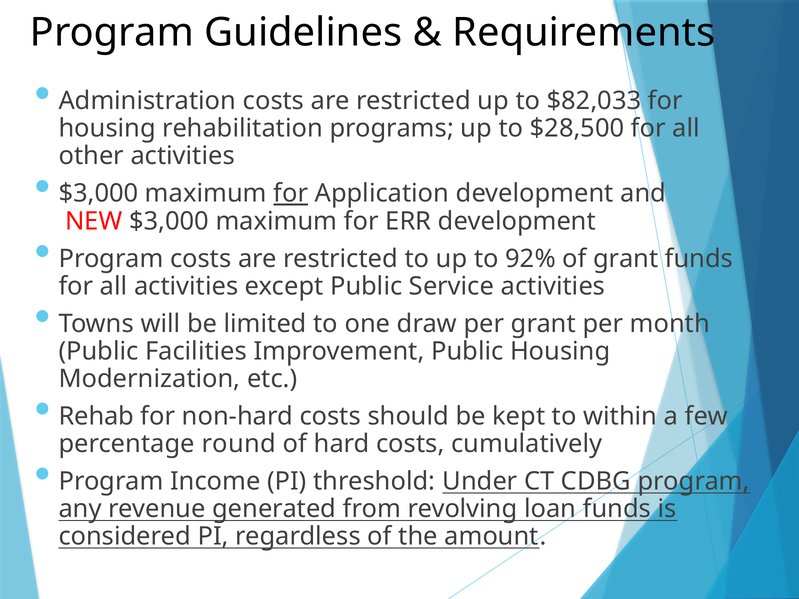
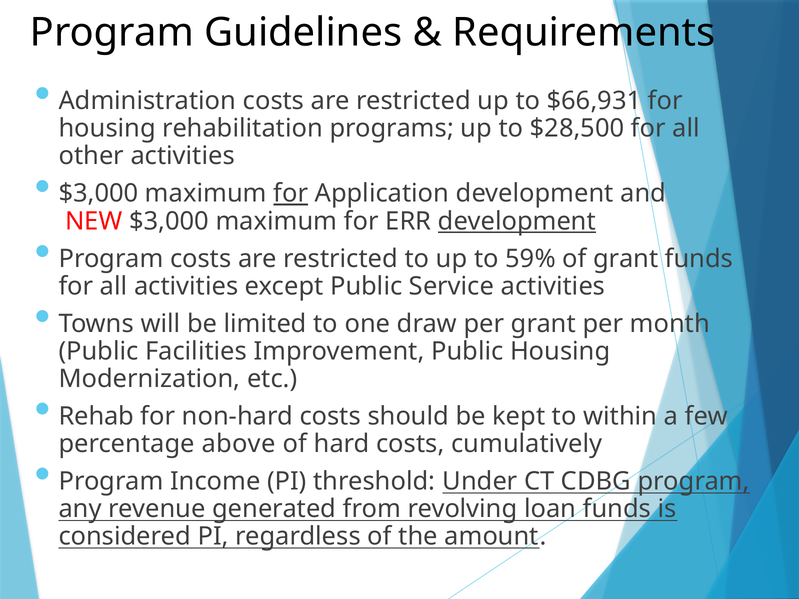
$82,033: $82,033 -> $66,931 (594, 101)
development underline: none -> present (517, 221)
92%: 92% -> 59% (531, 259)
round: round -> above (239, 444)
